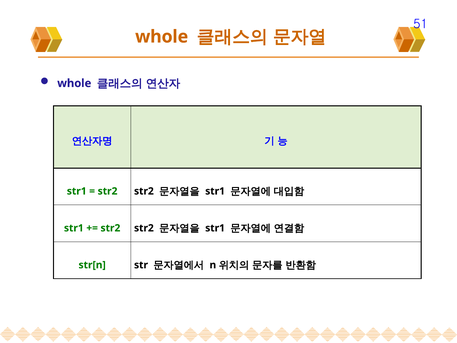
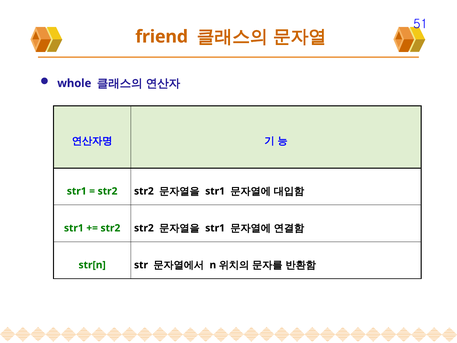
whole: whole -> friend (162, 37)
